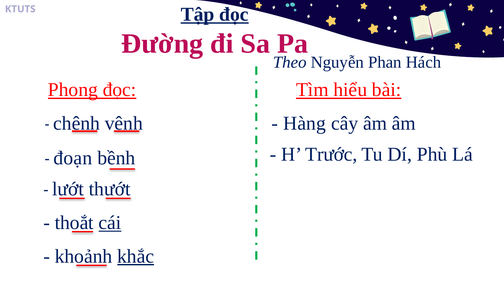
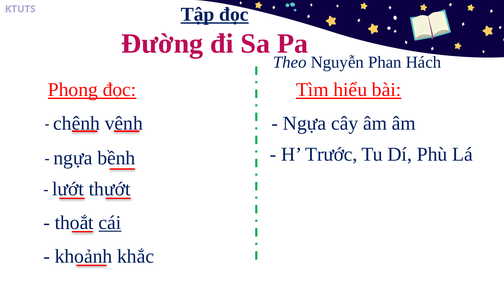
Hàng: Hàng -> Ngựa (305, 124)
đoạn: đoạn -> ngựa (73, 158)
khắc underline: present -> none (136, 257)
